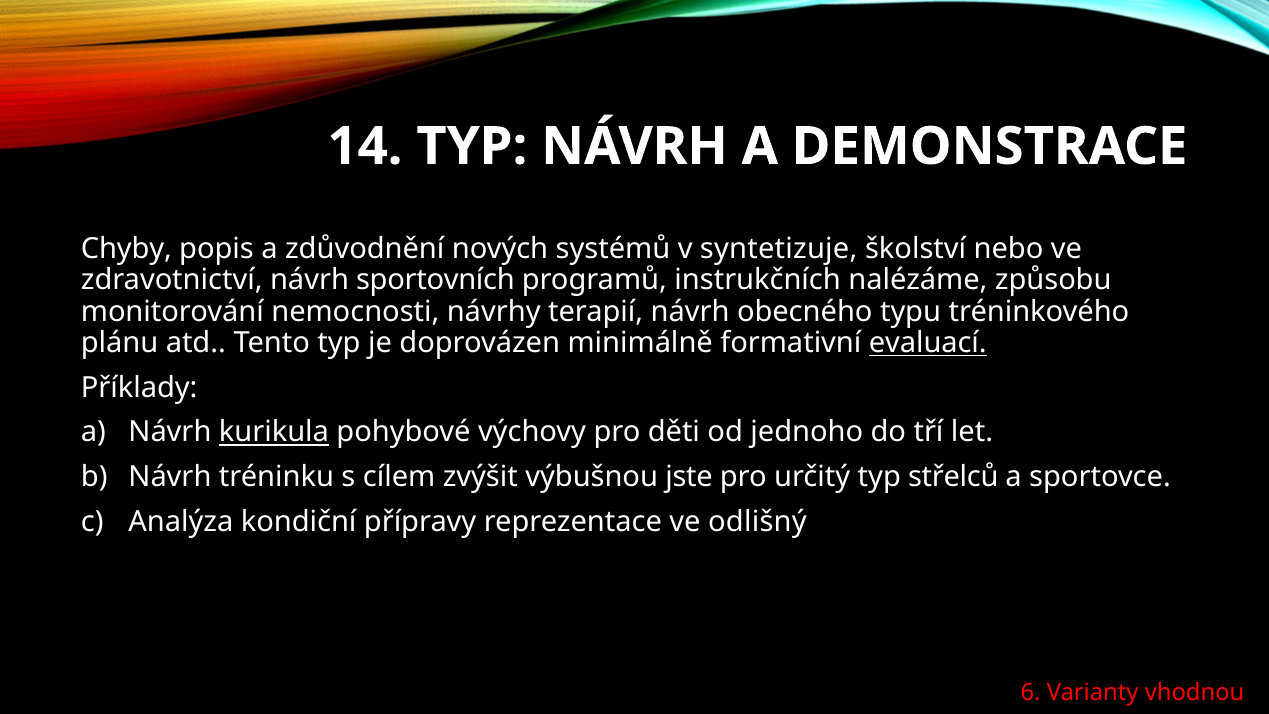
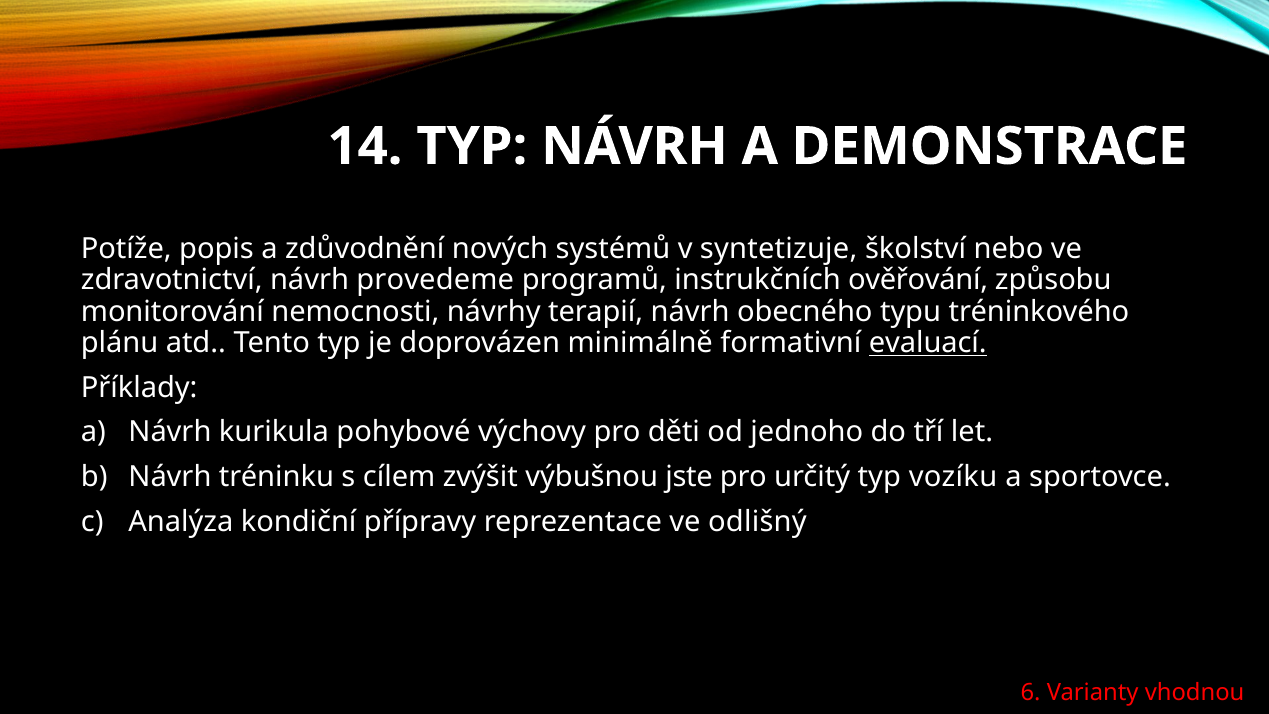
Chyby: Chyby -> Potíže (126, 249)
sportovních: sportovních -> provedeme (435, 280)
nalézáme: nalézáme -> ověřování (918, 280)
kurikula underline: present -> none (274, 432)
střelců: střelců -> vozíku (953, 477)
